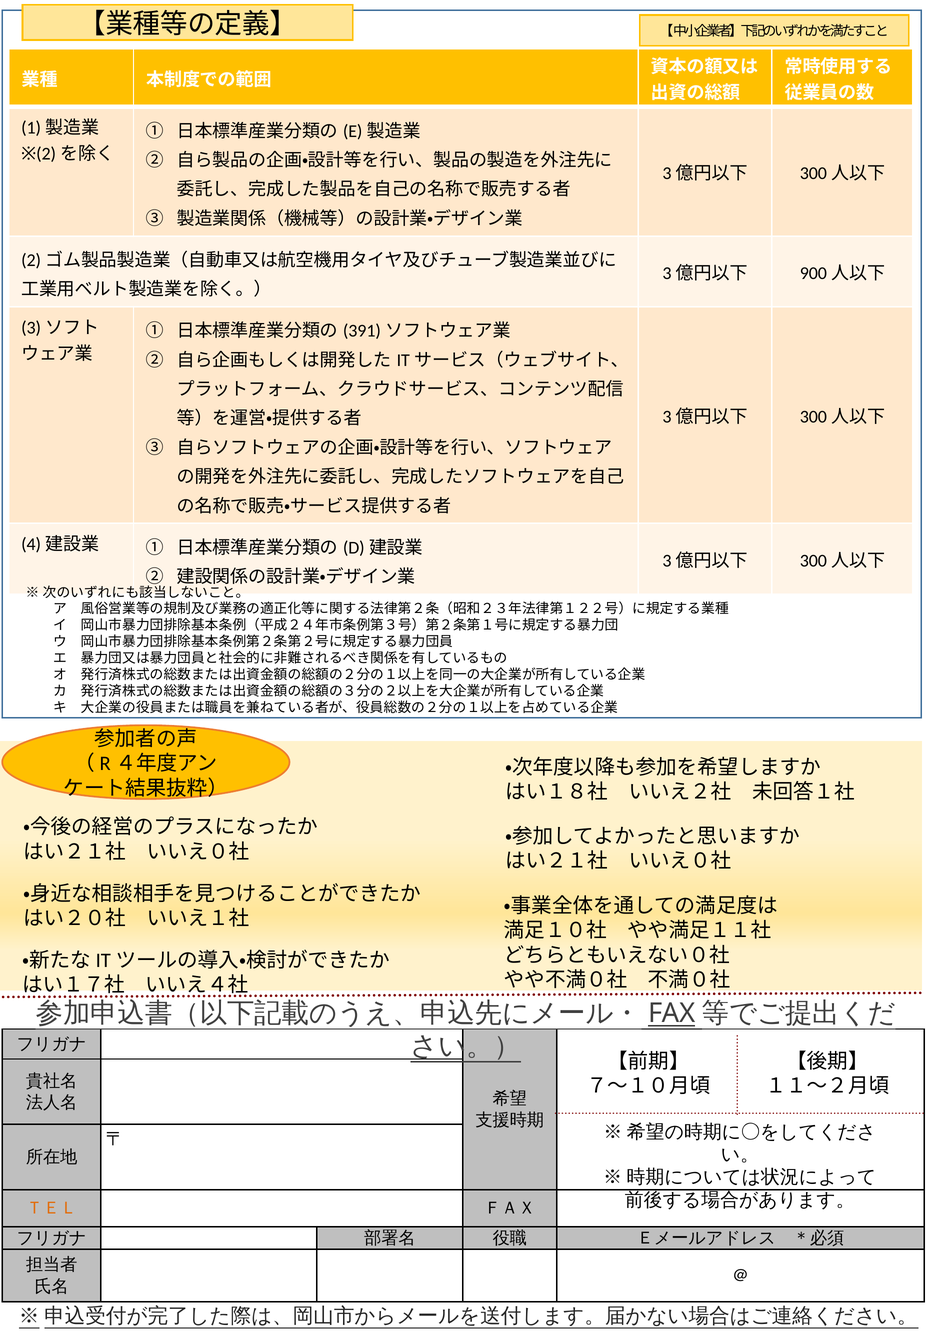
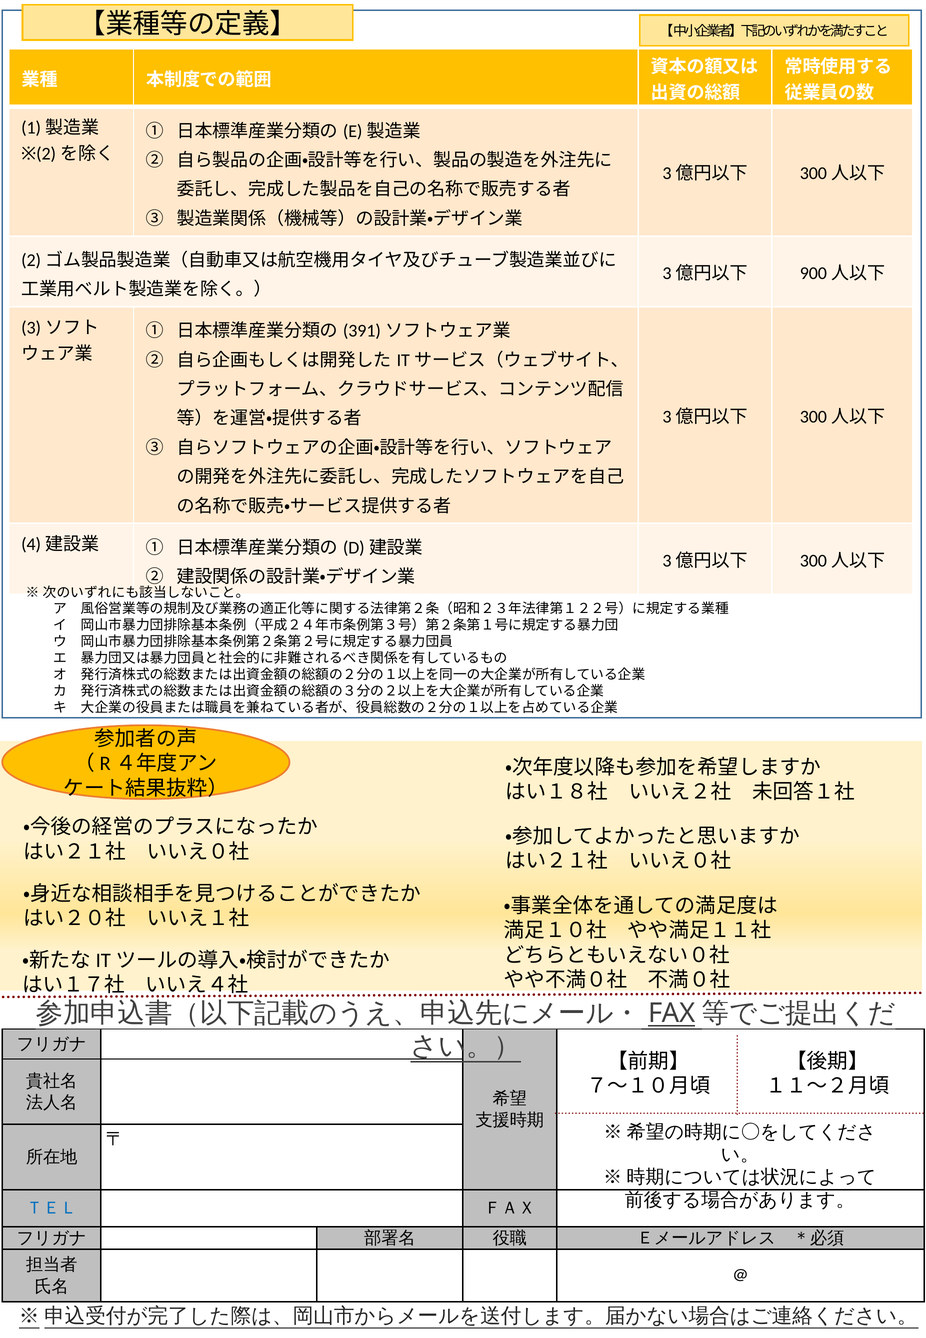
ＴＥＬ colour: orange -> blue (52, 1208)
